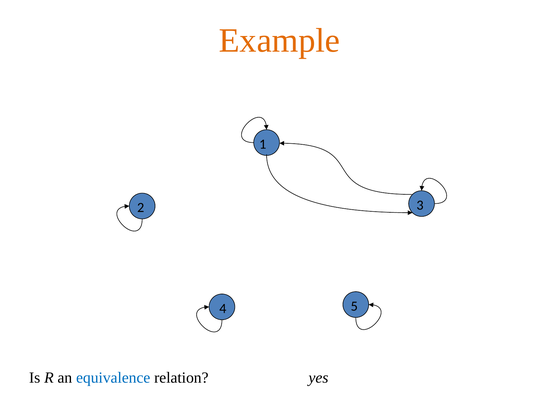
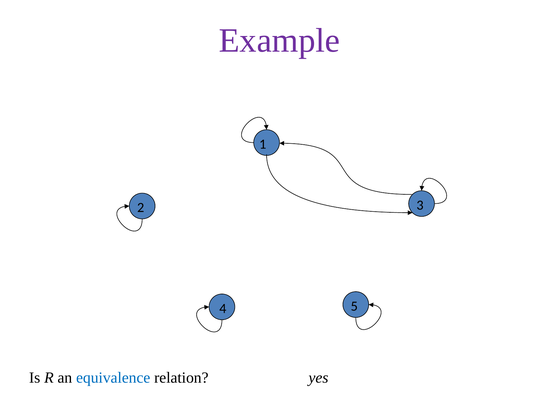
Example colour: orange -> purple (279, 41)
